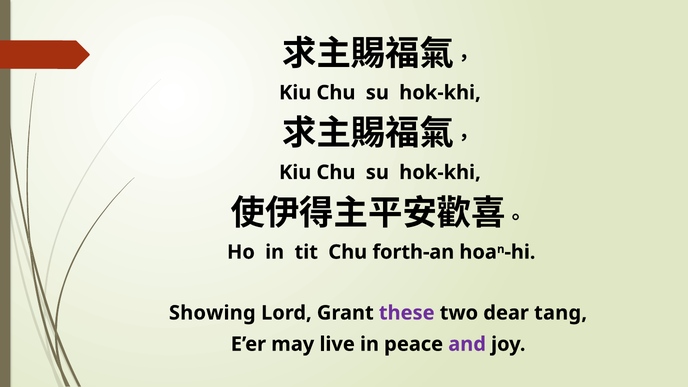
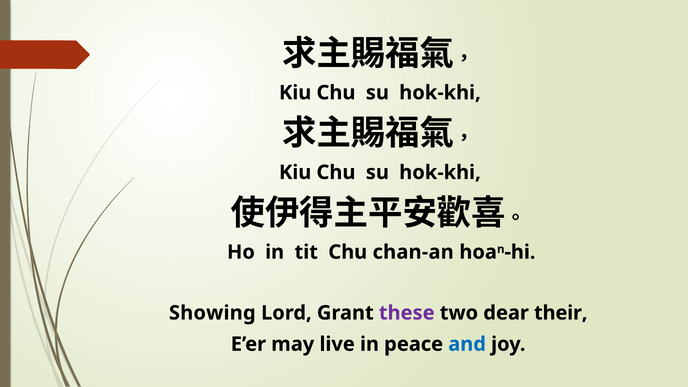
forth-an: forth-an -> chan-an (413, 252)
tang: tang -> their (561, 313)
and colour: purple -> blue (467, 344)
